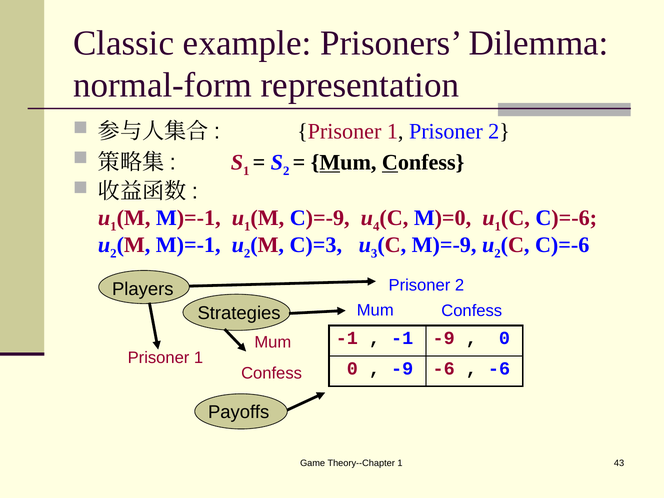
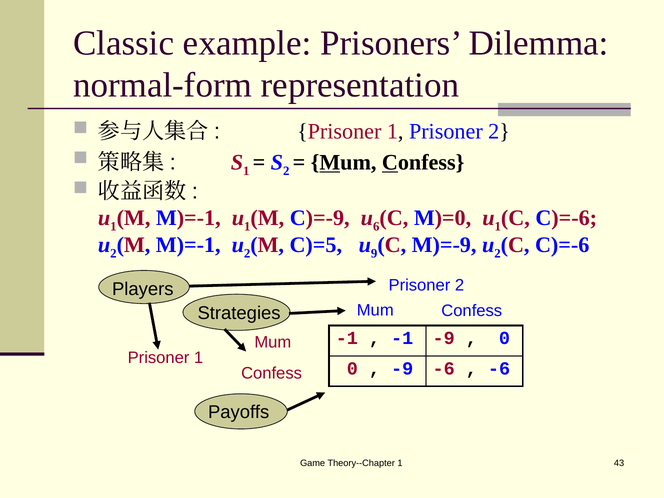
4: 4 -> 6 (376, 226)
C)=3: C)=3 -> C)=5 (316, 245)
3: 3 -> 9 (374, 254)
